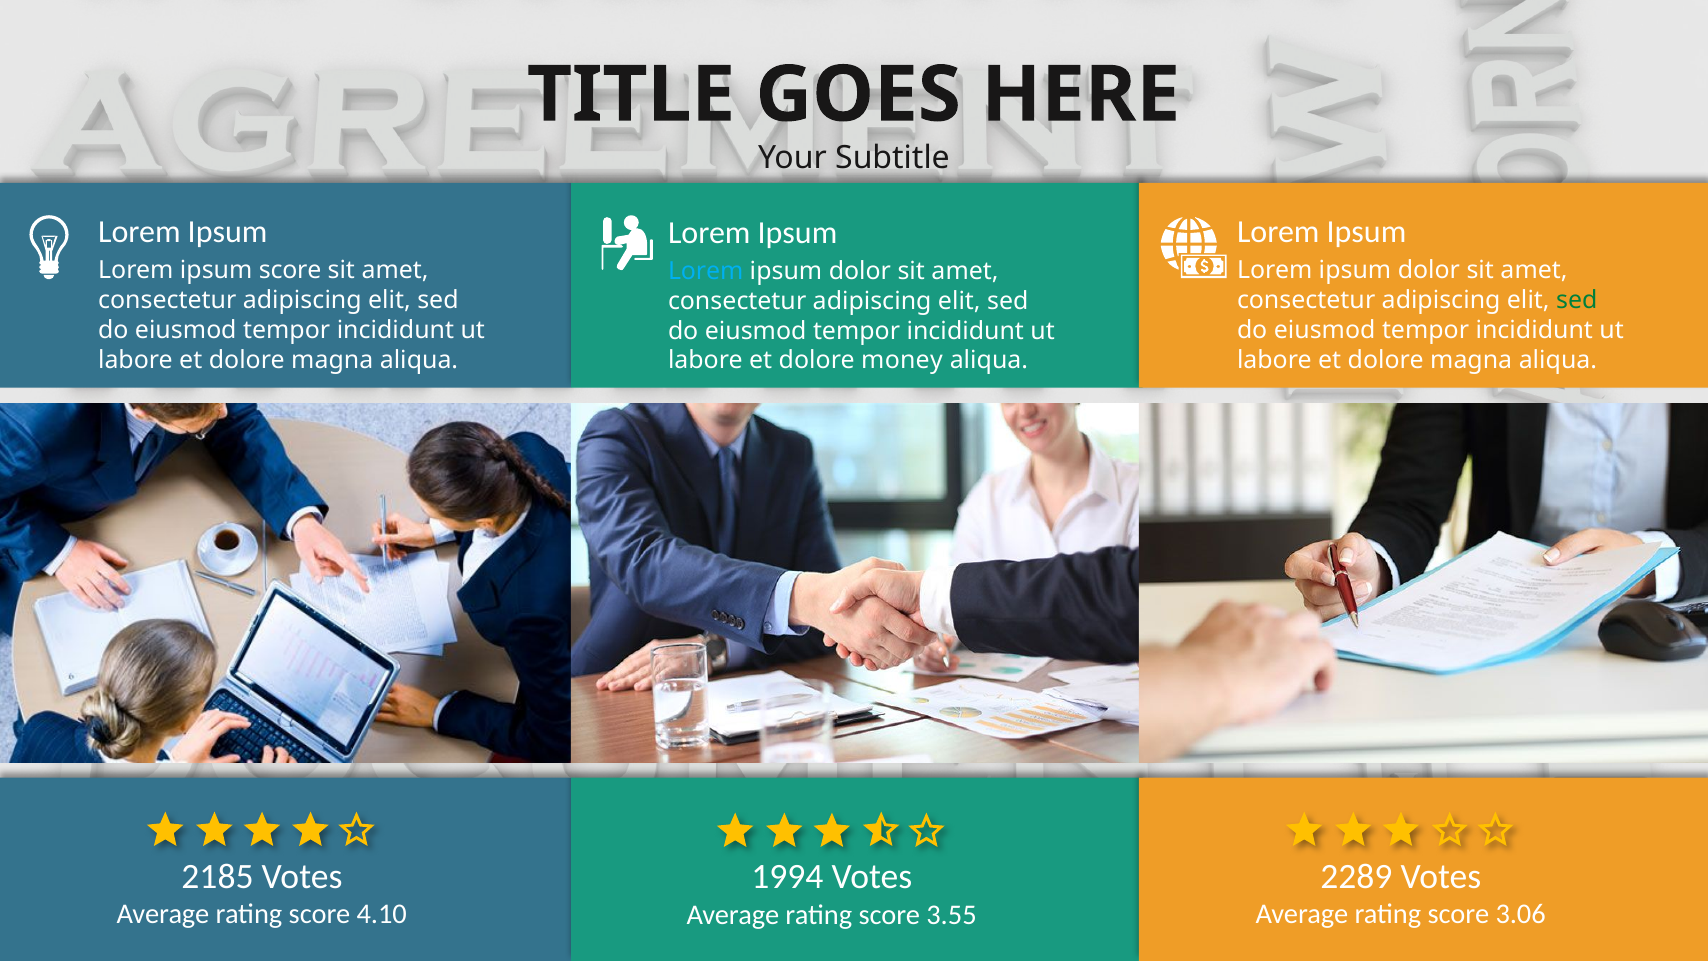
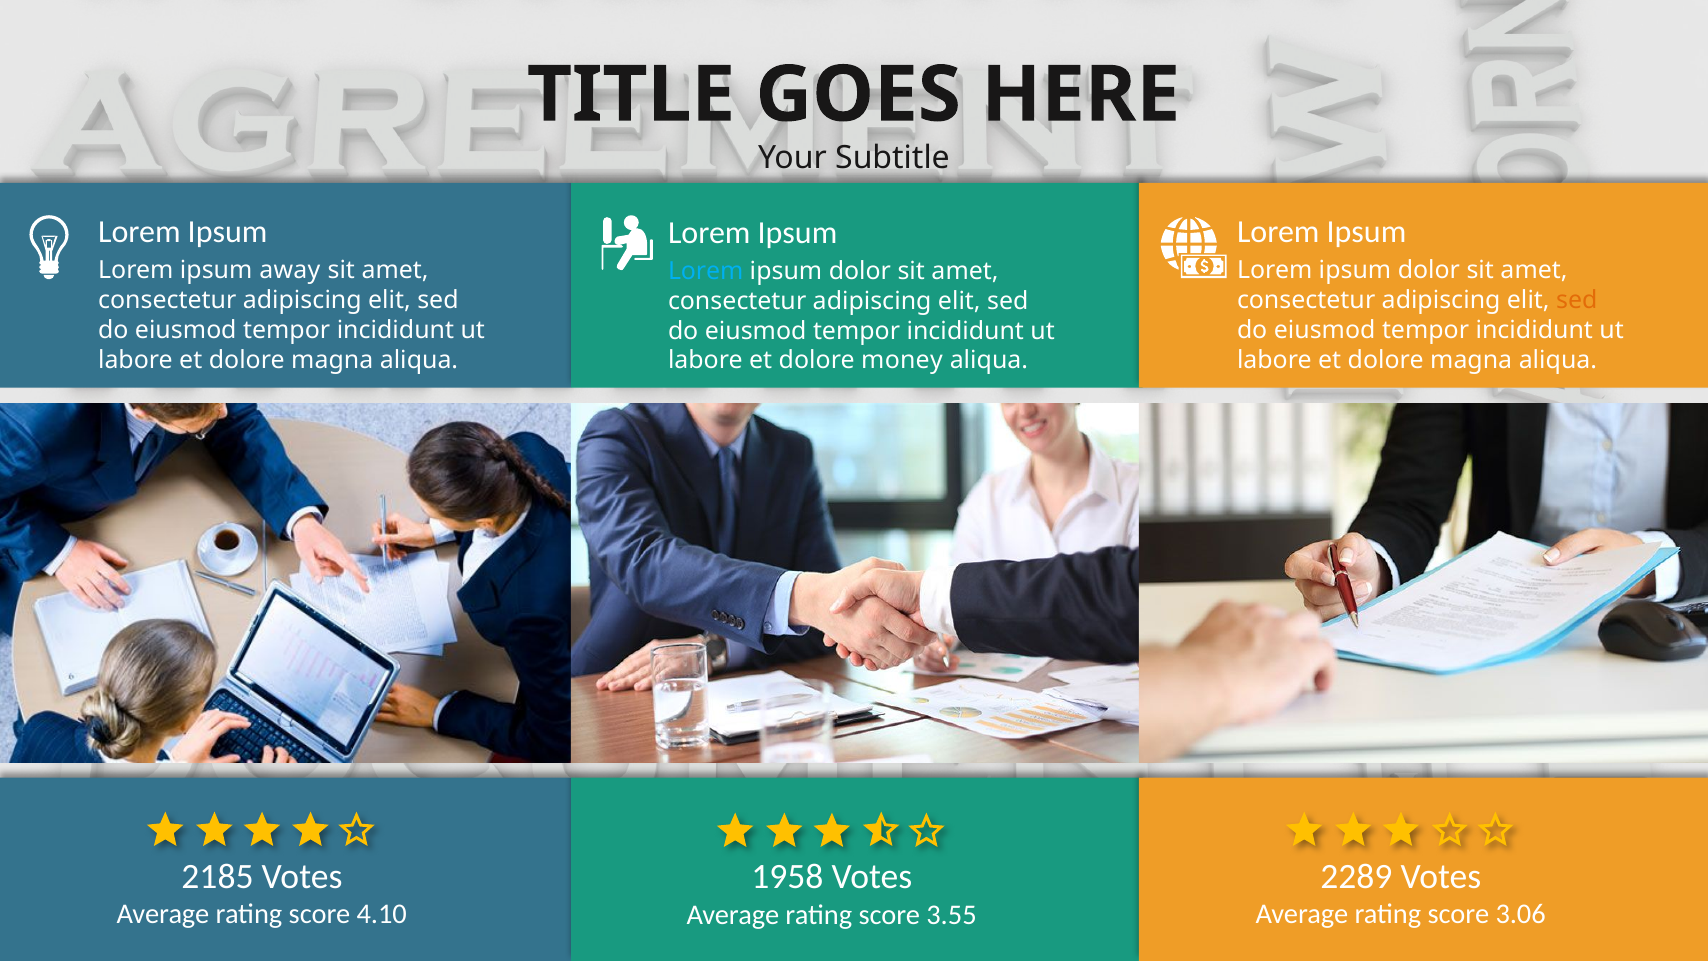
ipsum score: score -> away (290, 270)
sed colour: green -> orange (1577, 300)
1994: 1994 -> 1958 (787, 877)
